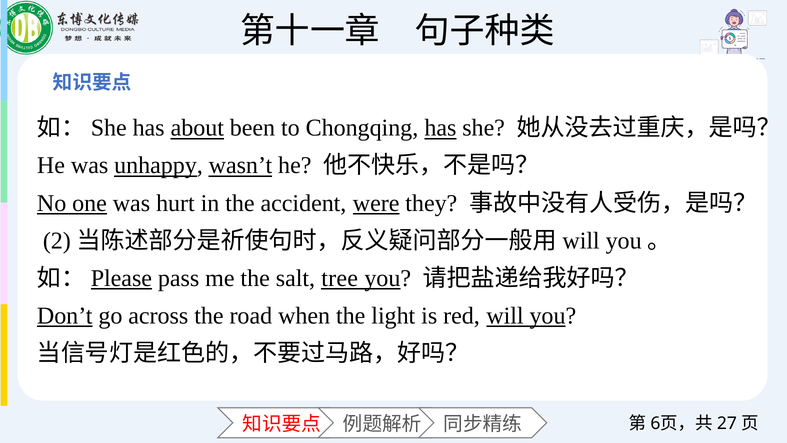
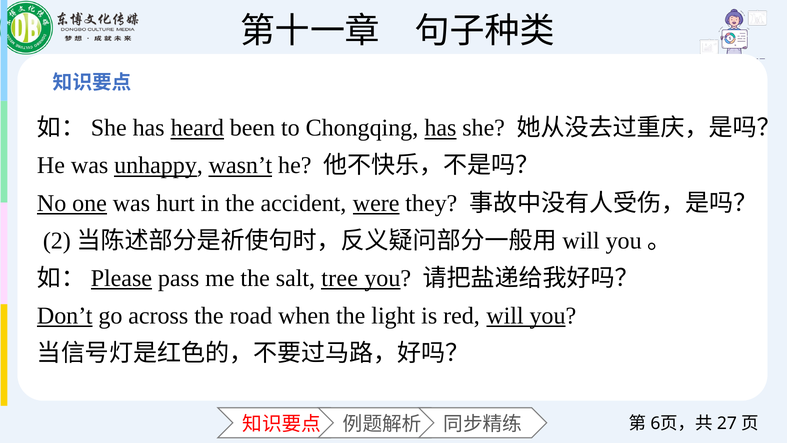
about: about -> heard (197, 128)
